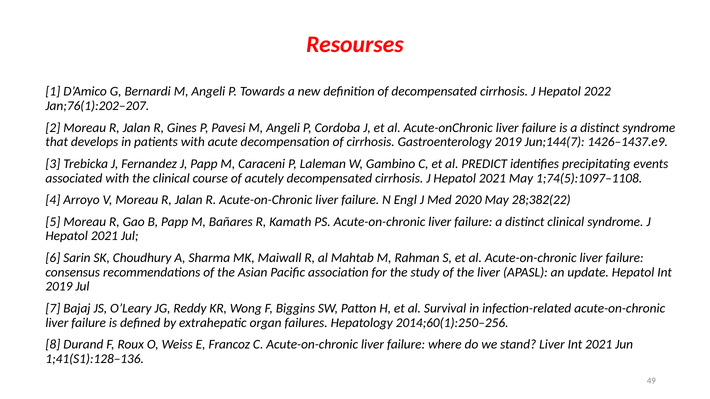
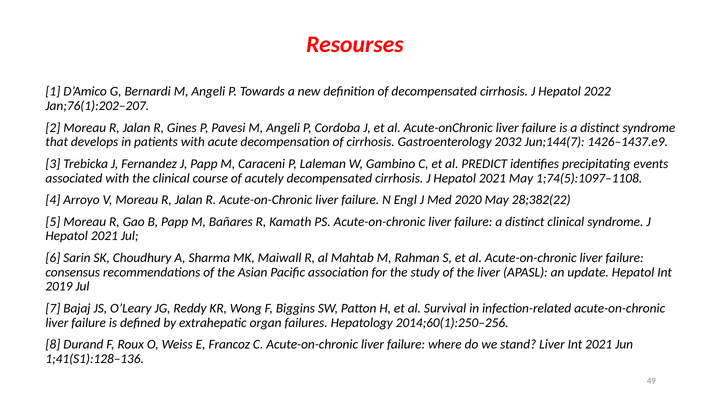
Gastroenterology 2019: 2019 -> 2032 (508, 142)
